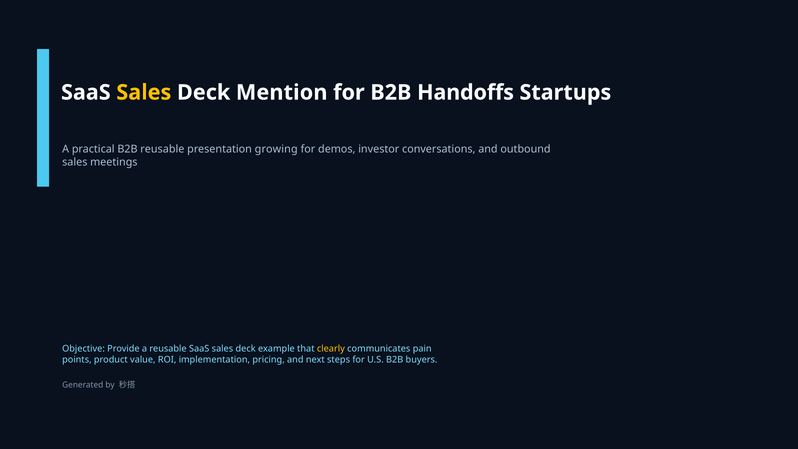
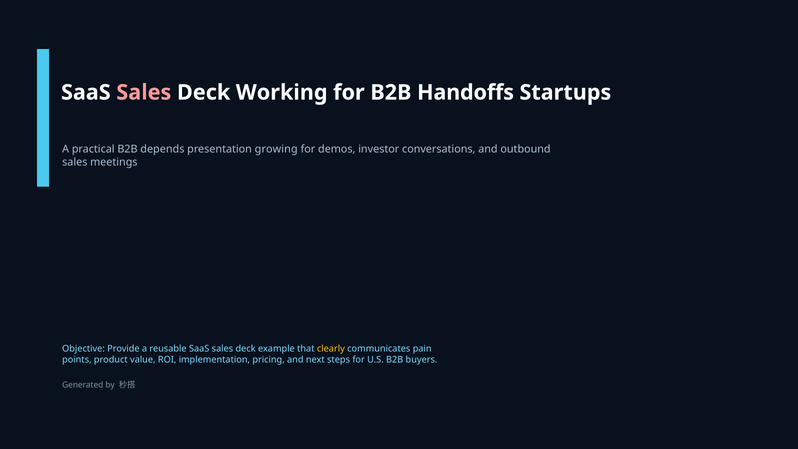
Sales colour: yellow -> pink (144, 92)
Mention: Mention -> Working (282, 92)
B2B reusable: reusable -> depends (162, 149)
